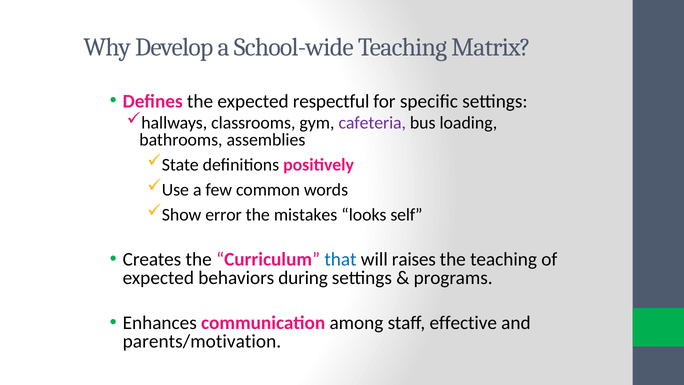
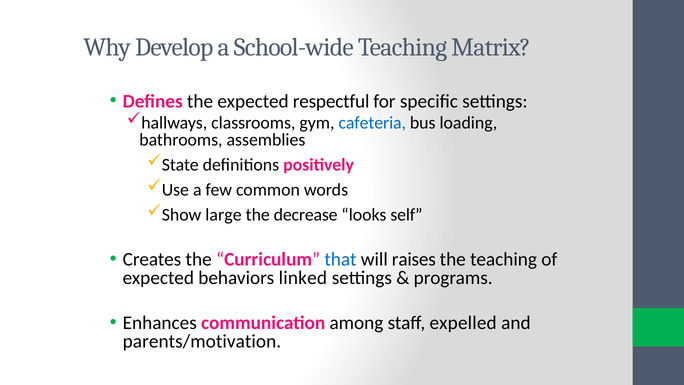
cafeteria colour: purple -> blue (372, 123)
error: error -> large (223, 215)
mistakes: mistakes -> decrease (306, 215)
during: during -> linked (303, 278)
effective: effective -> expelled (463, 323)
